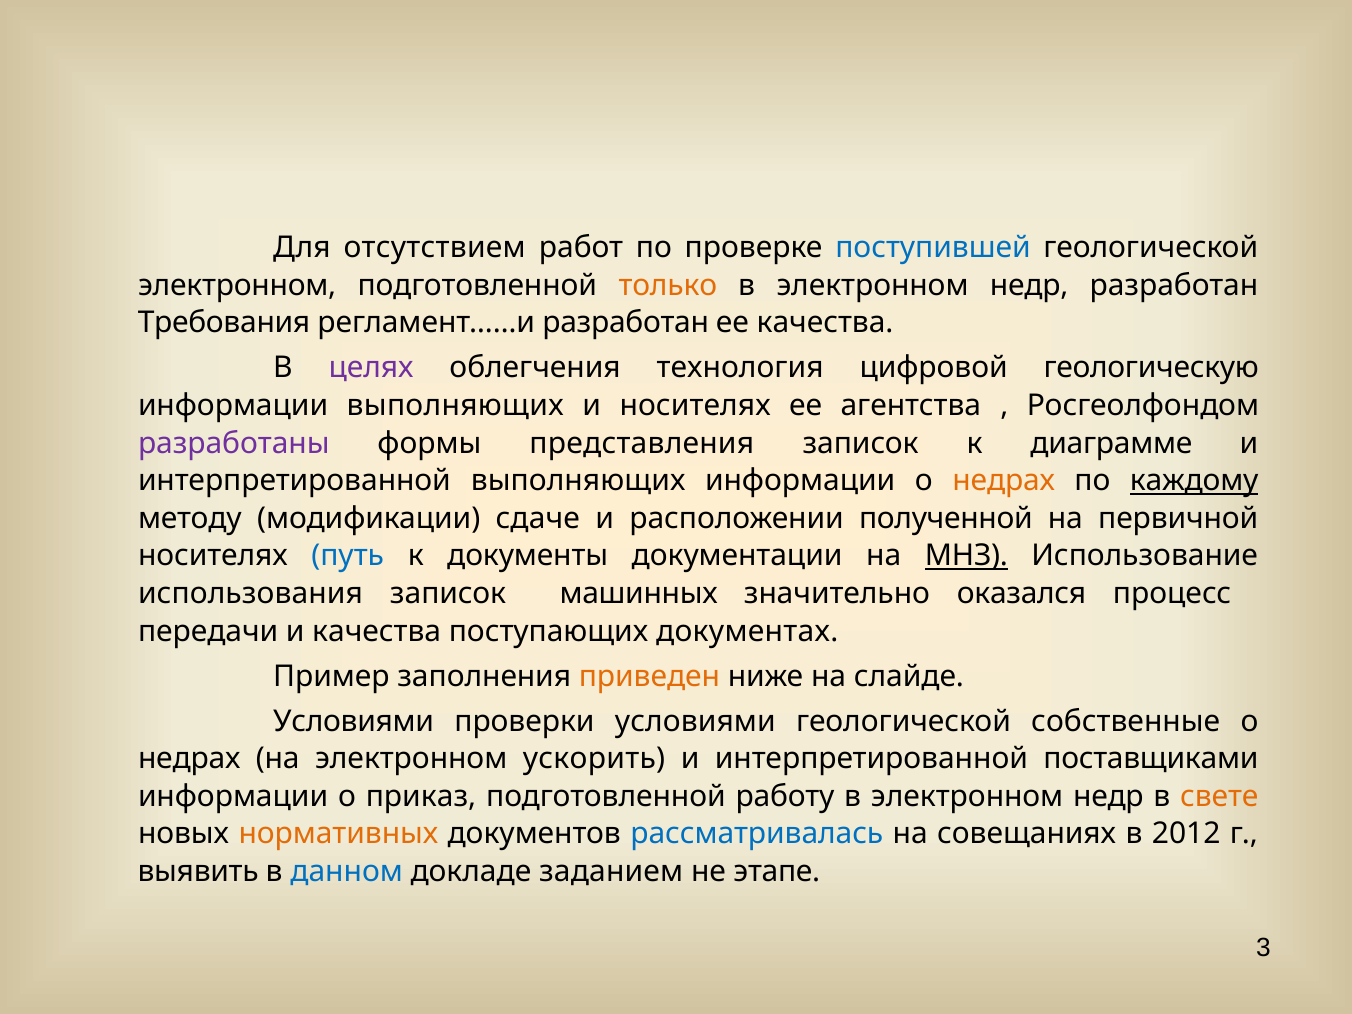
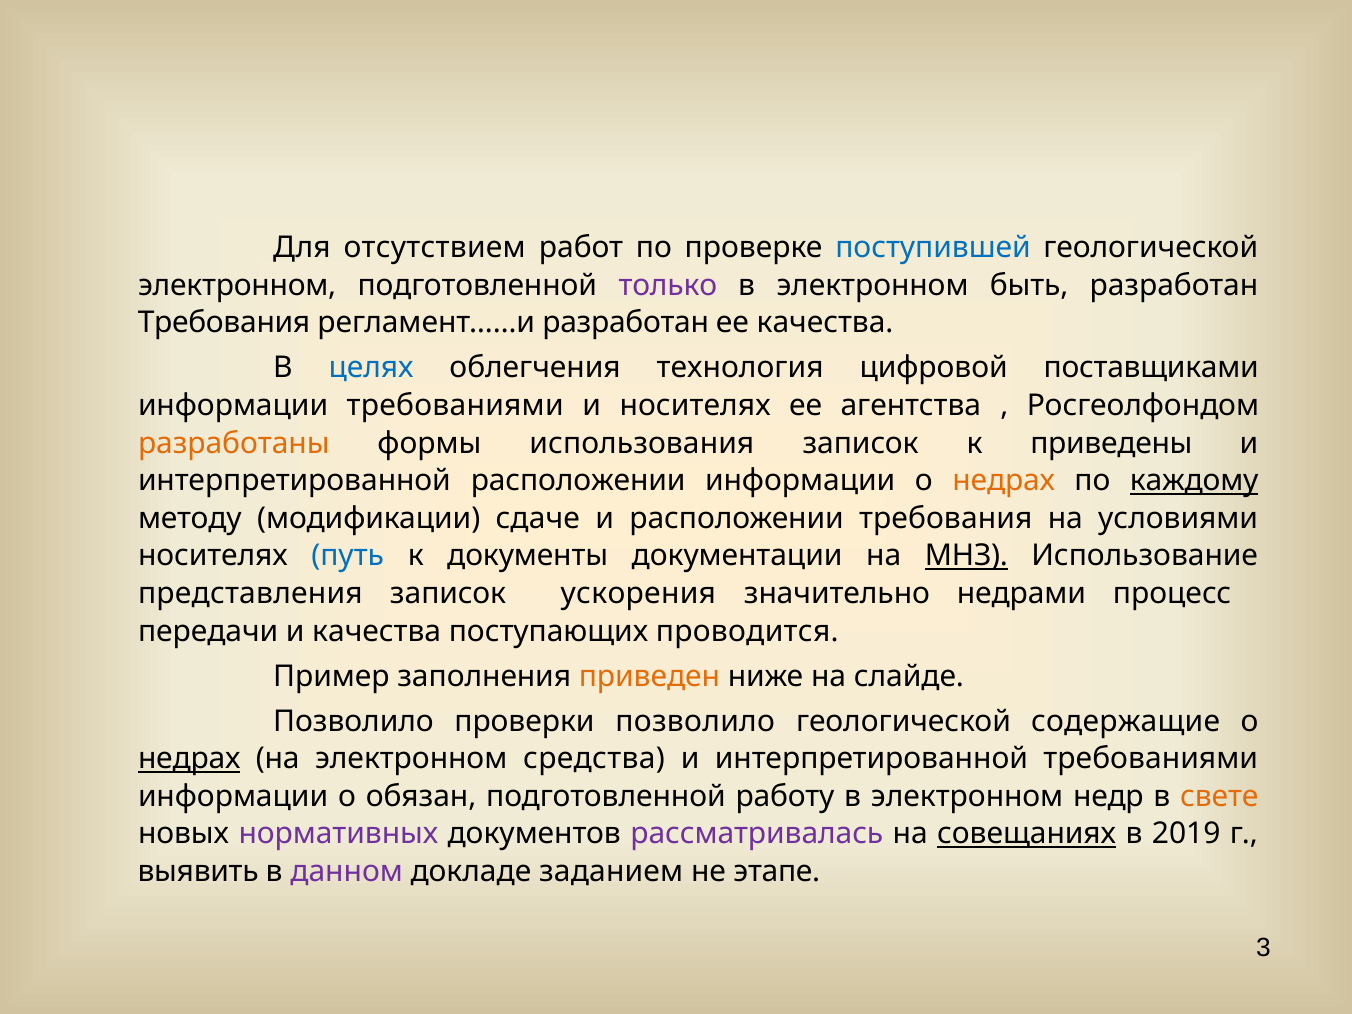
только colour: orange -> purple (668, 285)
недр: недр -> быть (1029, 285)
целях colour: purple -> blue (371, 368)
геологическую: геологическую -> поставщиками (1151, 368)
информации выполняющих: выполняющих -> требованиями (455, 406)
разработаны colour: purple -> orange (234, 443)
представления: представления -> использования (642, 443)
диаграмме: диаграмме -> приведены (1111, 443)
интерпретированной выполняющих: выполняющих -> расположении (578, 481)
расположении полученной: полученной -> требования (946, 518)
первичной: первичной -> условиями (1178, 518)
использования: использования -> представления (250, 594)
машинных: машинных -> ускорения (638, 594)
оказался: оказался -> недрами (1021, 594)
документах: документах -> проводится (747, 631)
Условиями: Условиями -> Позволило (354, 721)
проверки условиями: условиями -> позволило (695, 721)
собственные: собственные -> содержащие (1126, 721)
недрах underline: none -> present (189, 759)
ускорить: ускорить -> средства (594, 759)
интерпретированной поставщиками: поставщиками -> требованиями (1151, 759)
приказ: приказ -> обязан (421, 796)
нормативных colour: orange -> purple (338, 834)
рассматривалась colour: blue -> purple (757, 834)
совещаниях underline: none -> present (1027, 834)
2012: 2012 -> 2019 (1186, 834)
данном colour: blue -> purple (347, 872)
